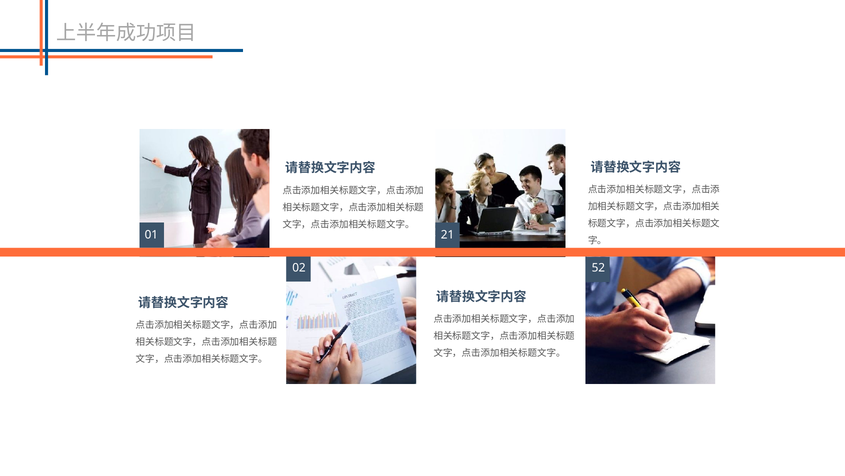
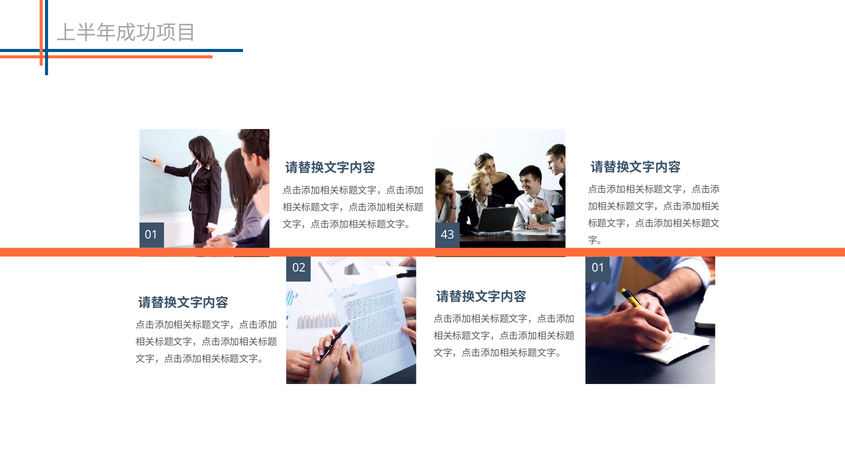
21: 21 -> 43 (448, 235)
02 52: 52 -> 01 (598, 267)
